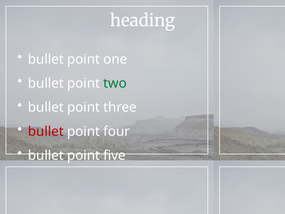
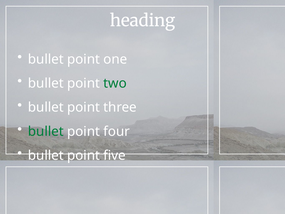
bullet colour: red -> green (46, 131)
